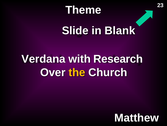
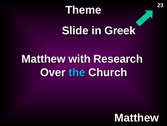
Blank: Blank -> Greek (120, 30)
Verdana: Verdana -> Matthew (43, 59)
the colour: yellow -> light blue (77, 72)
